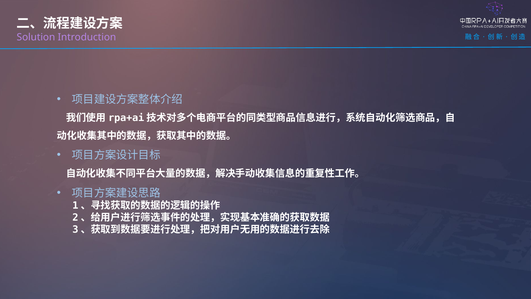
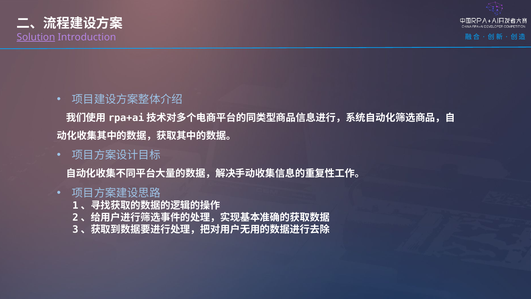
Solution underline: none -> present (36, 37)
